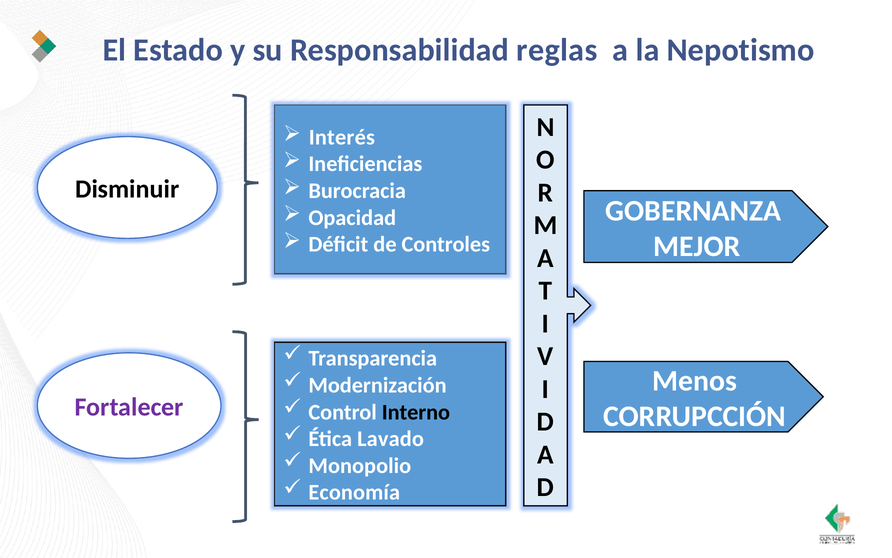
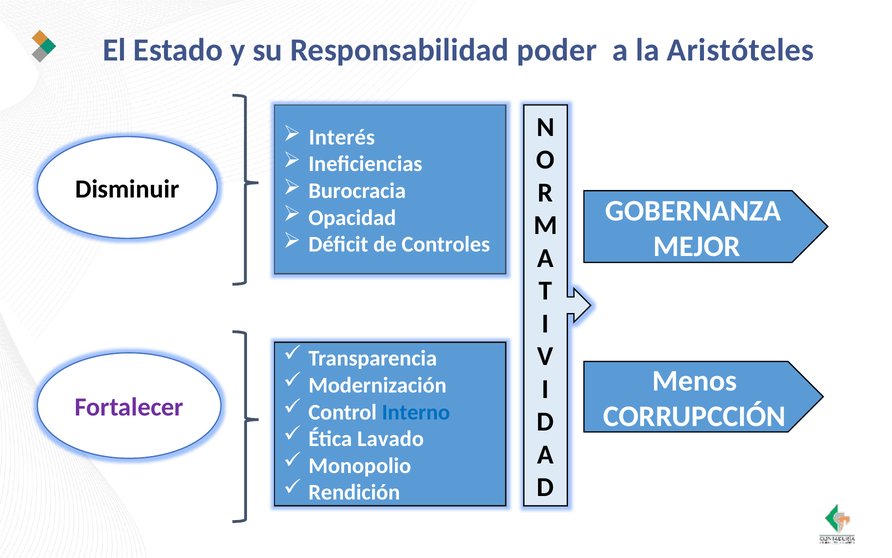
reglas: reglas -> poder (557, 50)
Nepotismo: Nepotismo -> Aristóteles (740, 50)
Interno colour: black -> blue (416, 412)
Economía: Economía -> Rendición (354, 492)
